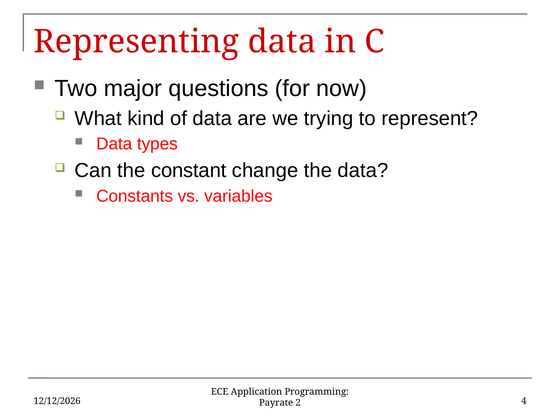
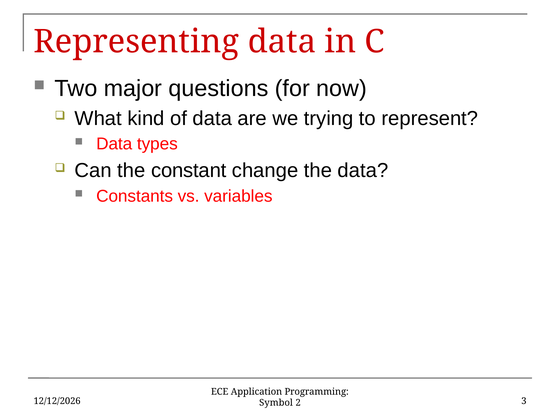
Payrate: Payrate -> Symbol (276, 403)
4: 4 -> 3 (524, 401)
